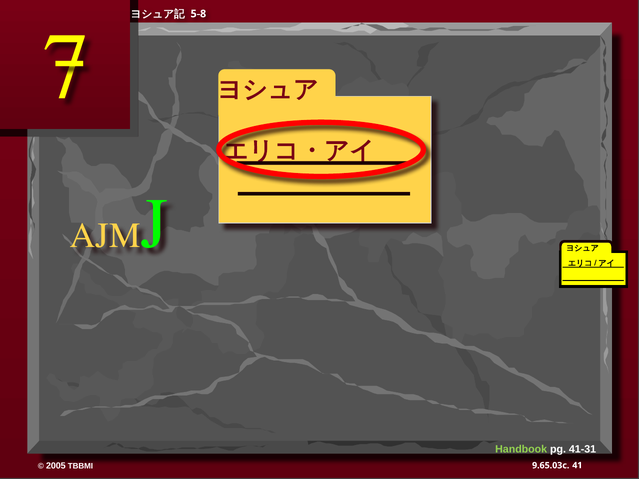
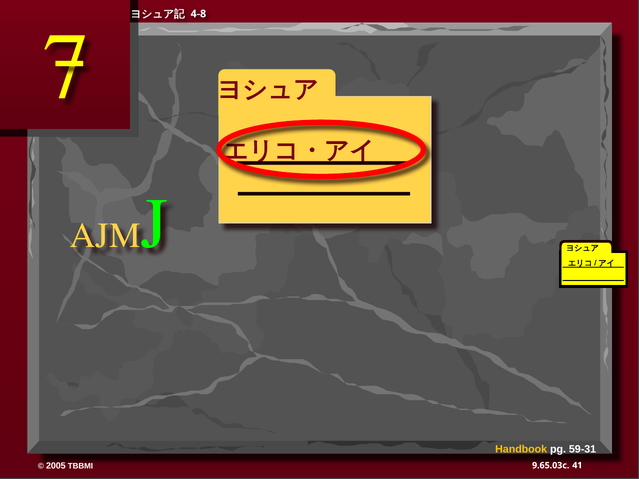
5-8: 5-8 -> 4-8 (198, 14)
Handbook colour: light green -> yellow (521, 450)
41-31: 41-31 -> 59-31 (583, 450)
